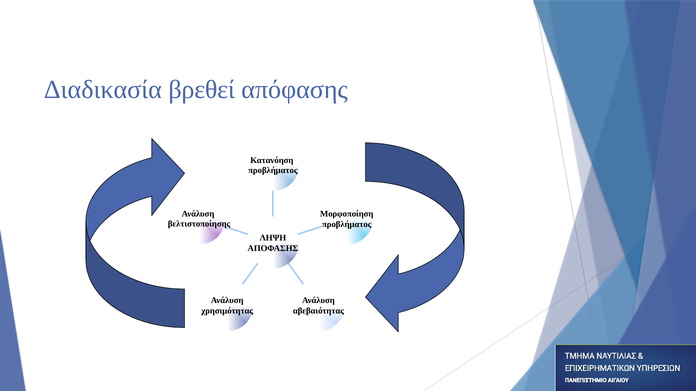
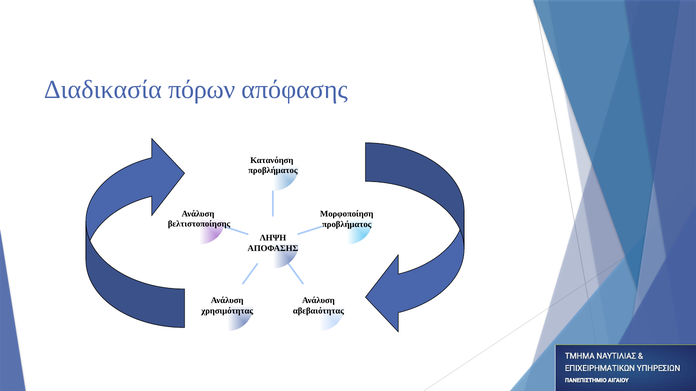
βρεθεί: βρεθεί -> πόρων (202, 90)
